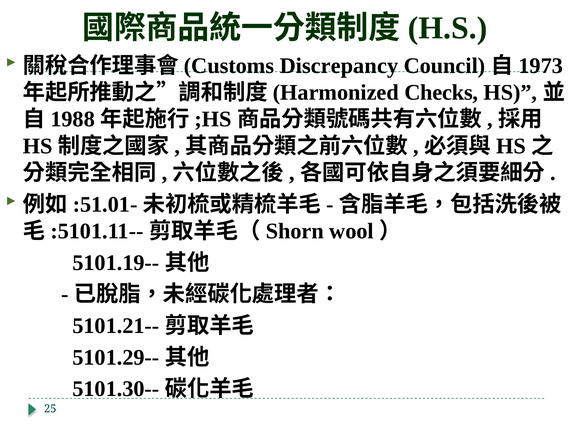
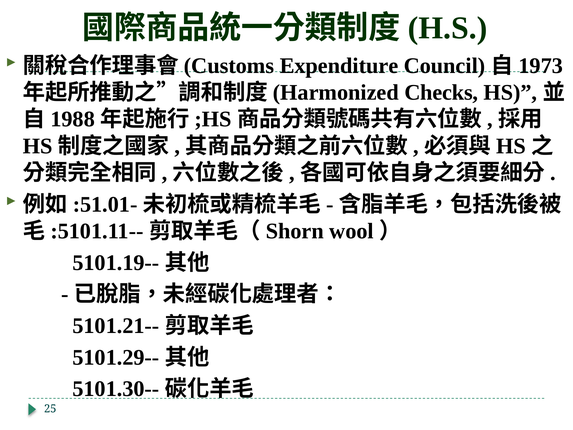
Discrepancy: Discrepancy -> Expenditure (339, 66)
